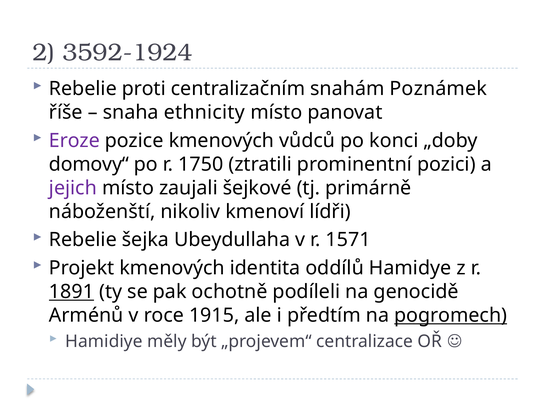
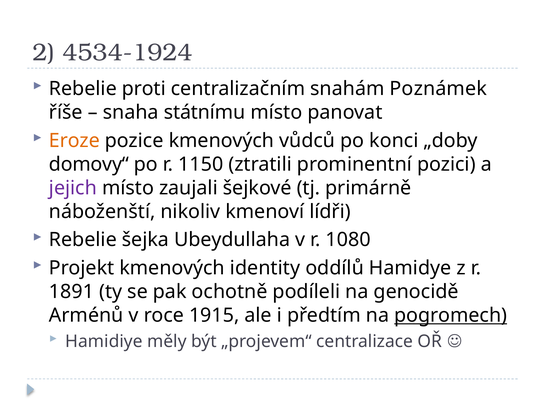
3592-1924: 3592-1924 -> 4534-1924 (128, 53)
ethnicity: ethnicity -> státnímu (205, 112)
Eroze colour: purple -> orange (74, 140)
1750: 1750 -> 1150 (201, 164)
1571: 1571 -> 1080 (348, 240)
identita: identita -> identity (265, 268)
1891 underline: present -> none (71, 292)
